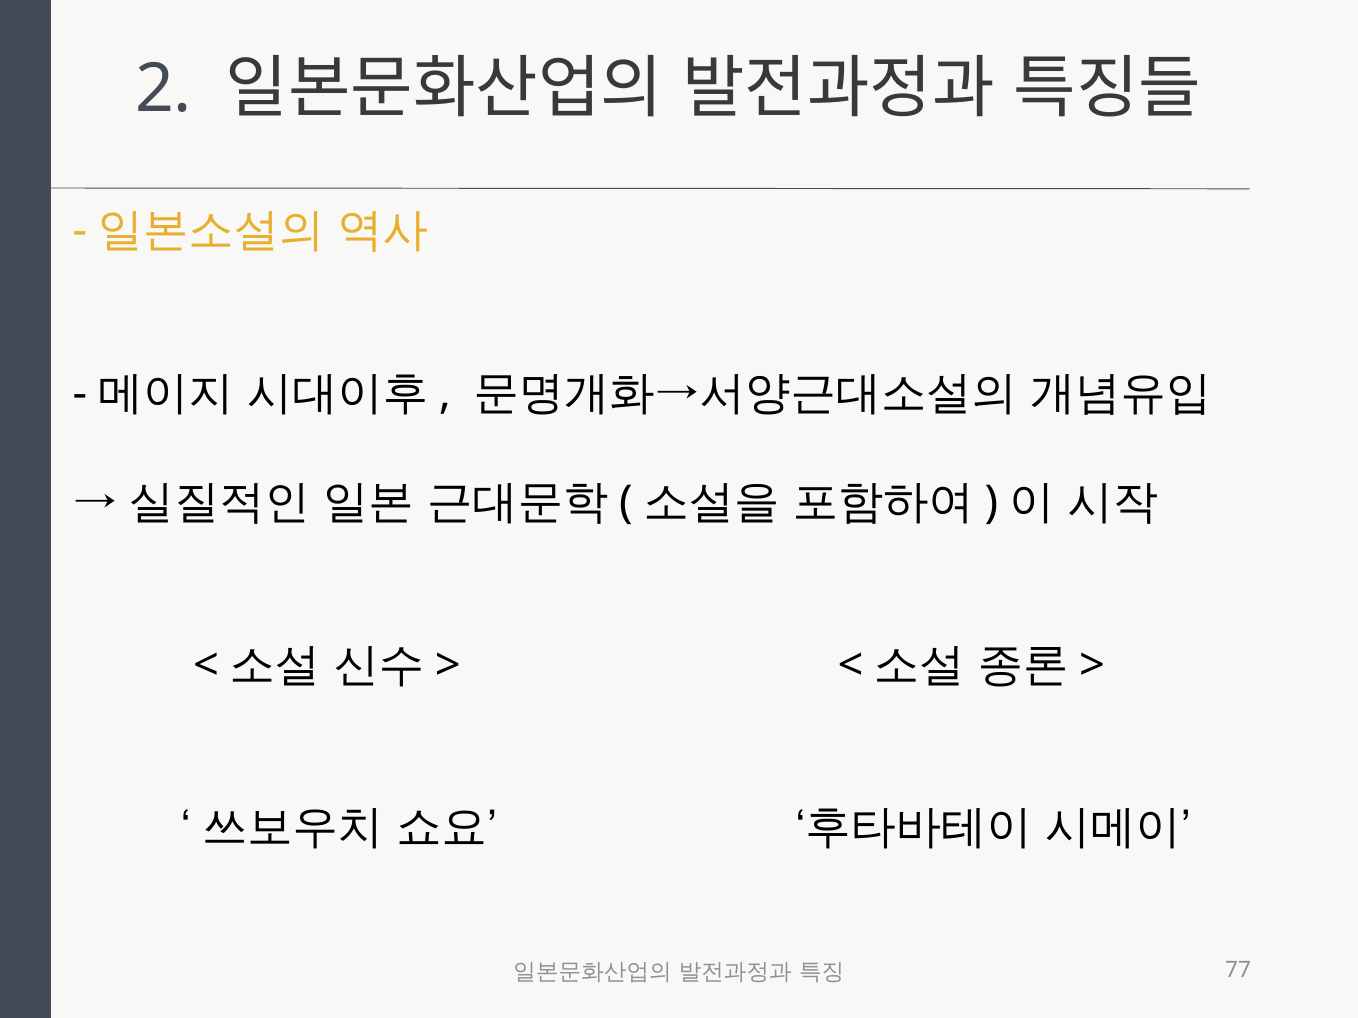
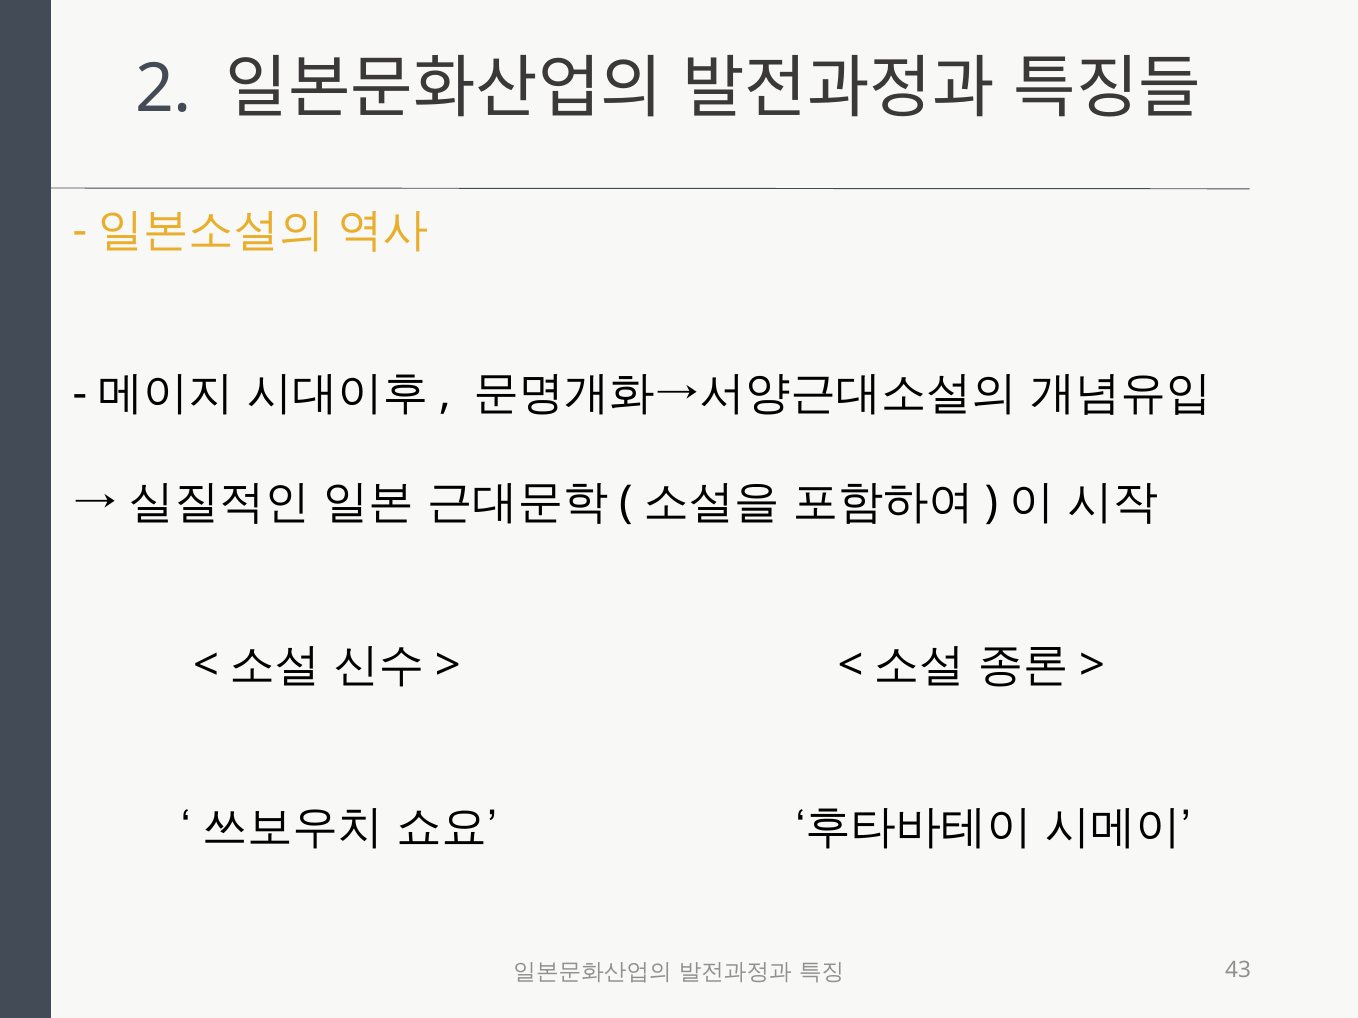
77: 77 -> 43 (1238, 971)
